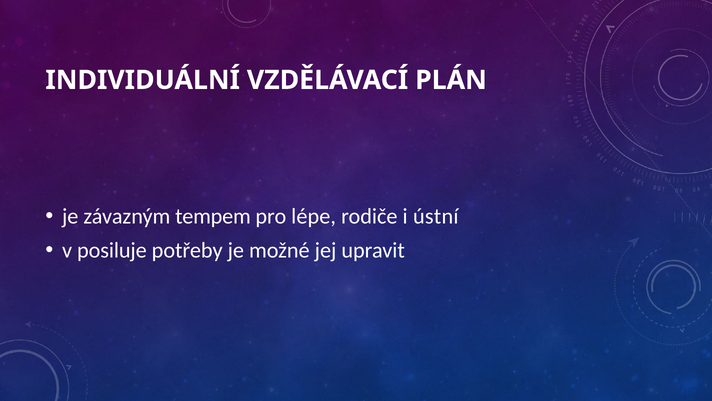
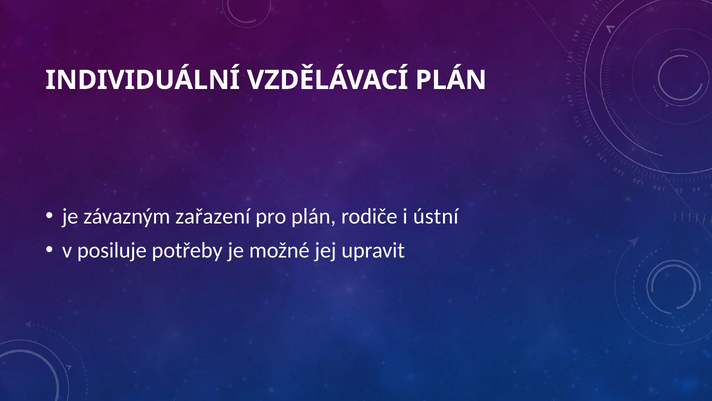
tempem: tempem -> zařazení (213, 216)
pro lépe: lépe -> plán (314, 216)
